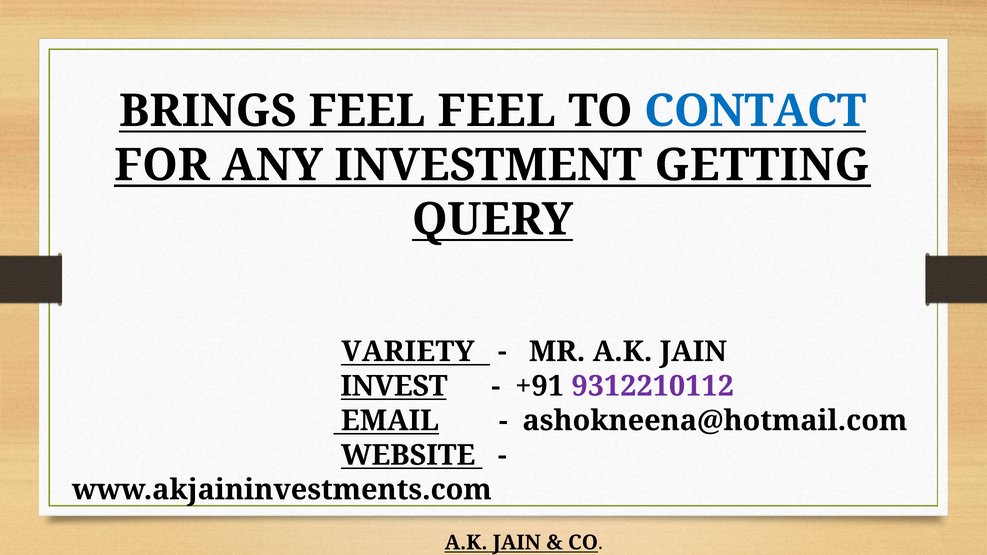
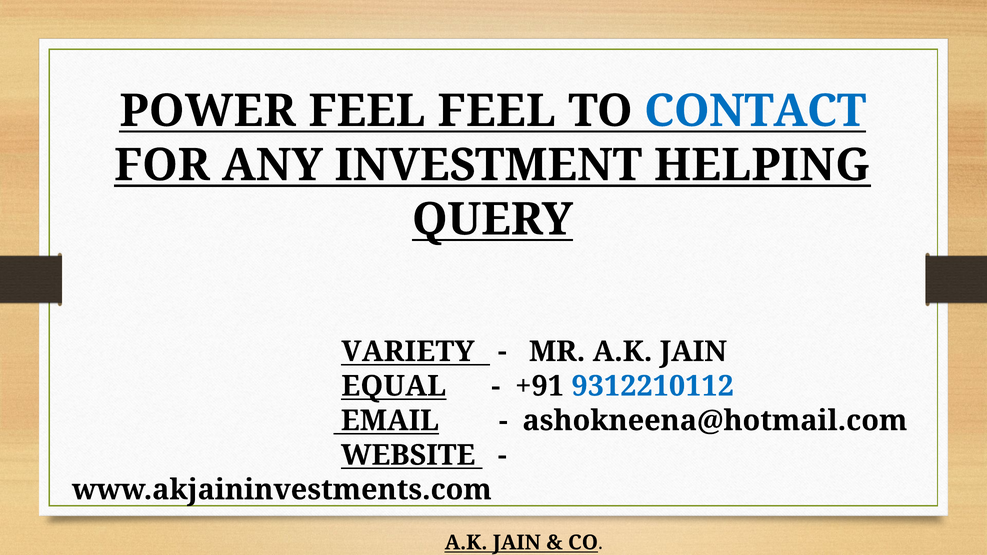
BRINGS: BRINGS -> POWER (208, 111)
GETTING: GETTING -> HELPING (762, 165)
INVEST: INVEST -> EQUAL (394, 386)
9312210112 colour: purple -> blue (653, 386)
